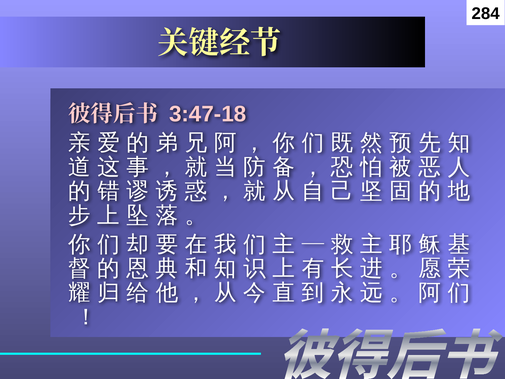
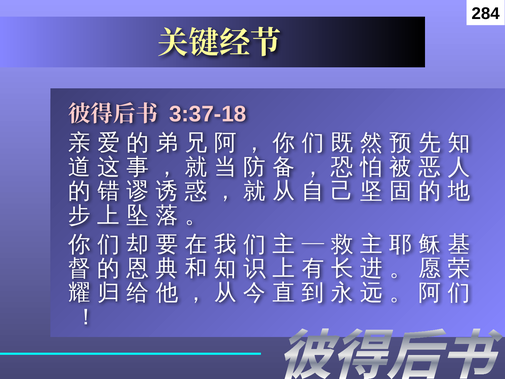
3:47-18: 3:47-18 -> 3:37-18 (208, 114)
